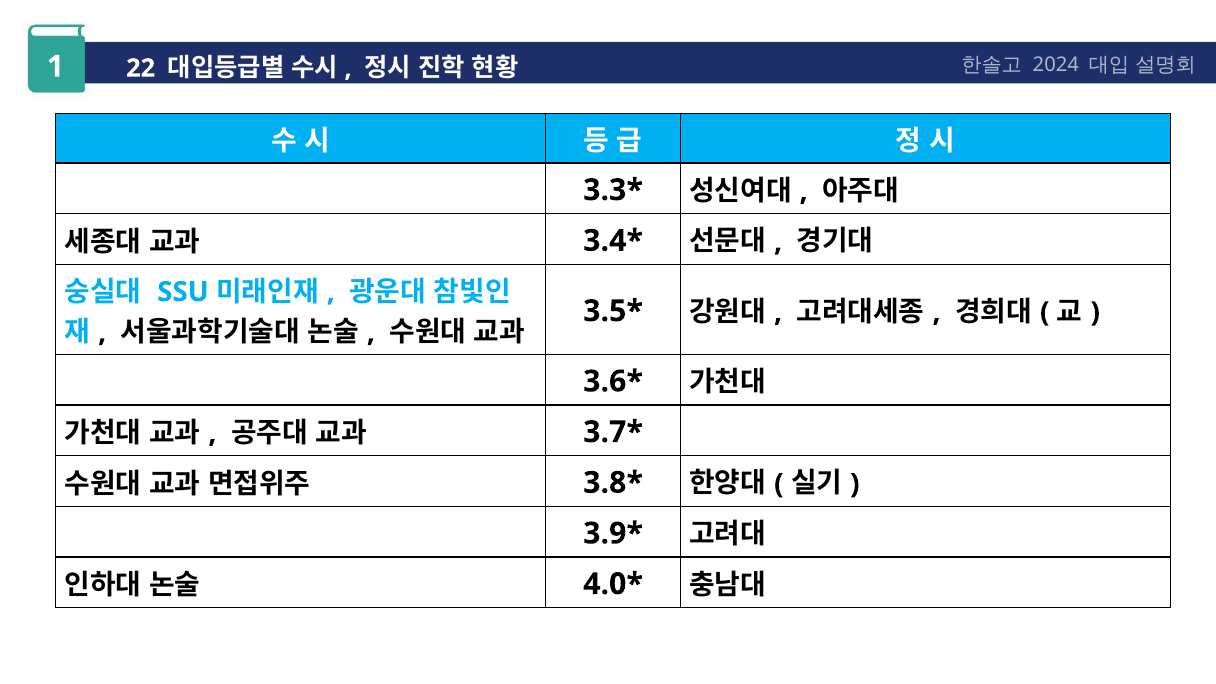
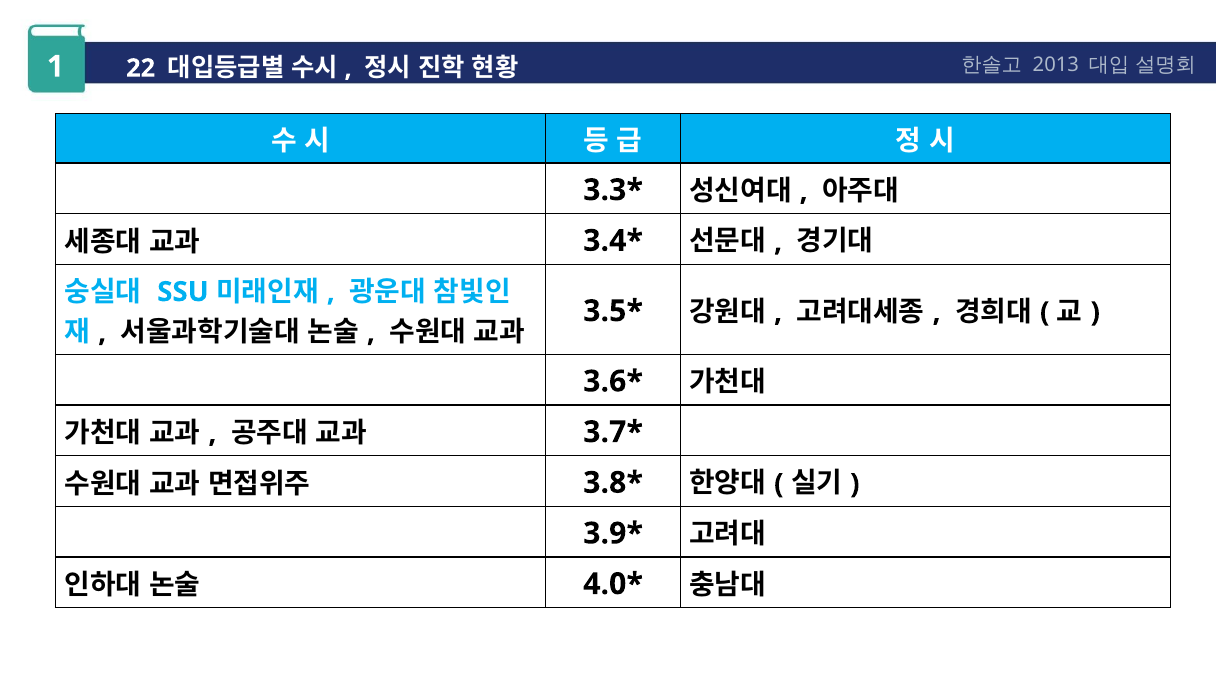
2024: 2024 -> 2013 (1056, 65)
